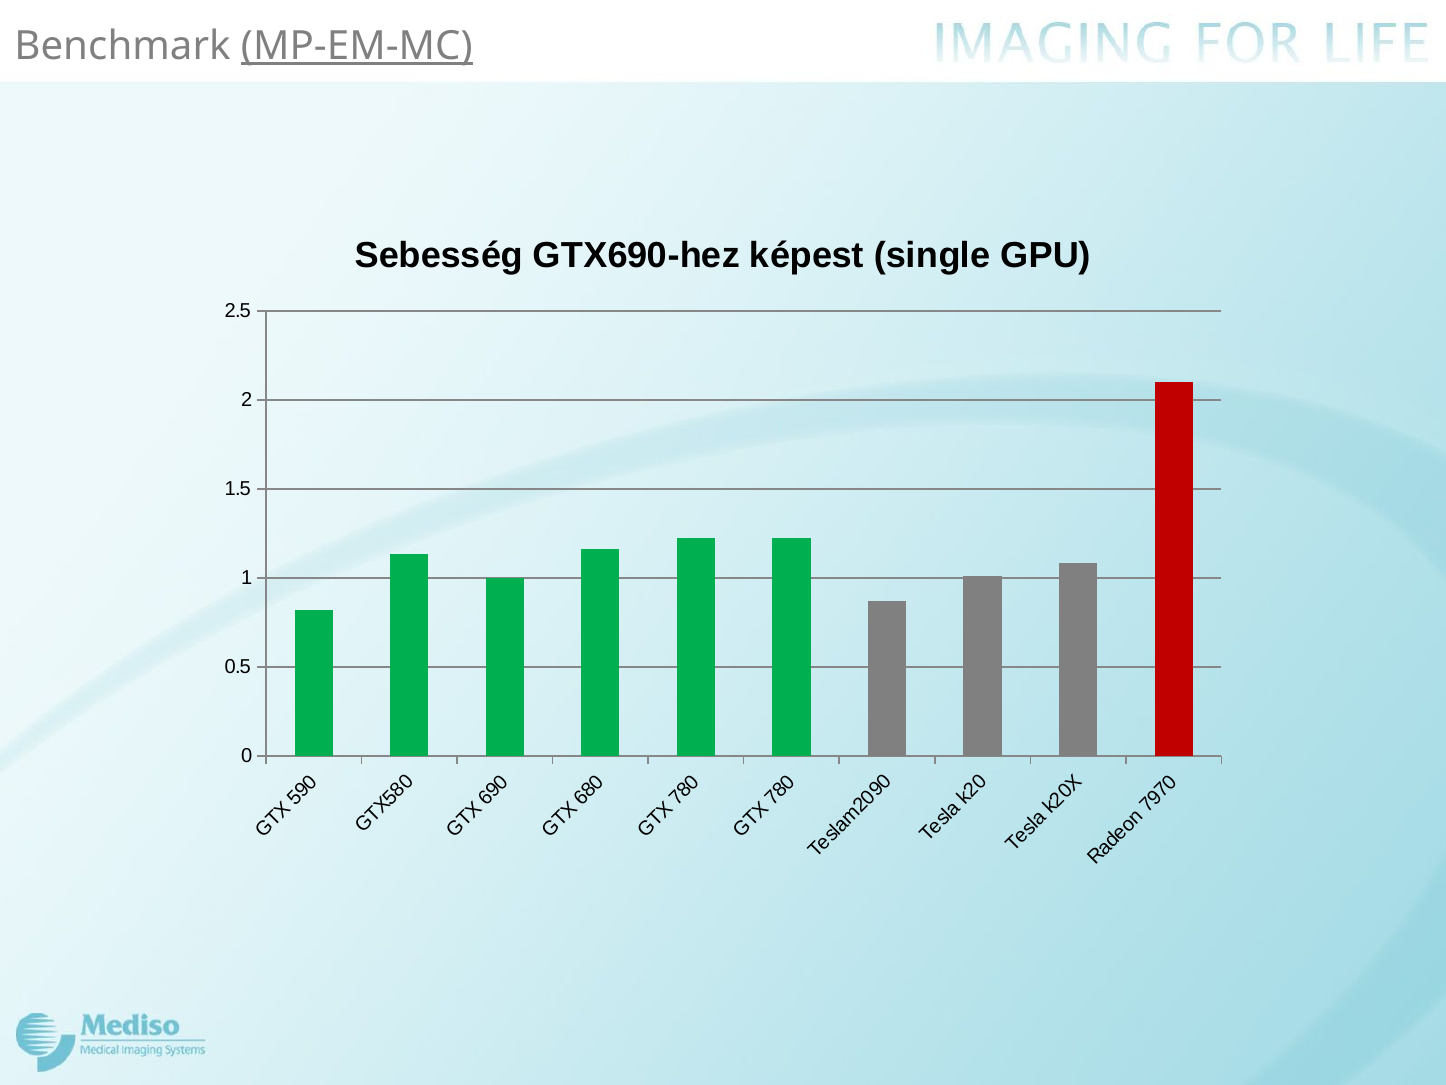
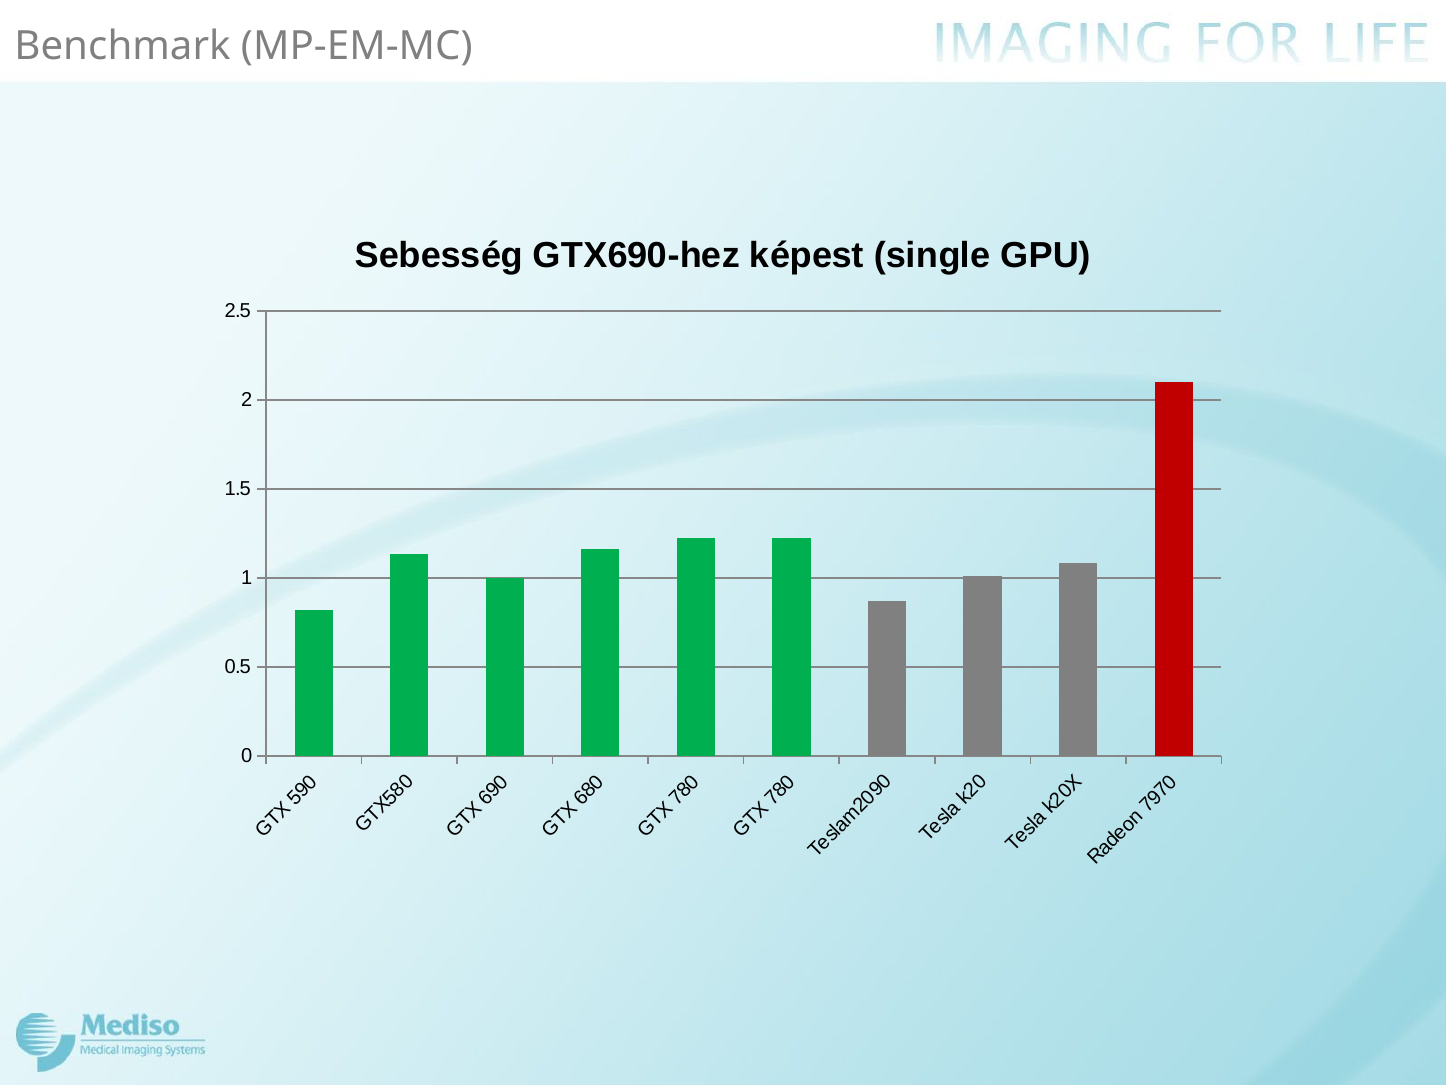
MP-EM-MC underline: present -> none (357, 46)
